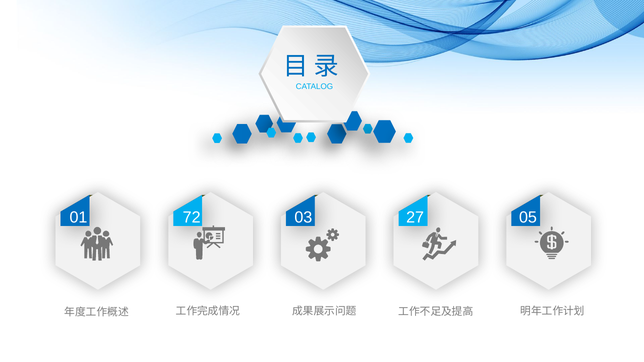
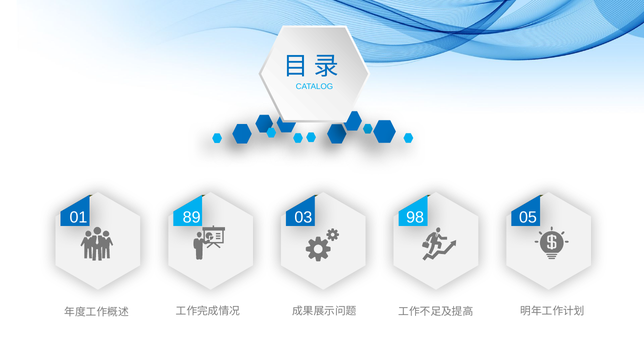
72: 72 -> 89 (192, 217)
27: 27 -> 98 (415, 217)
